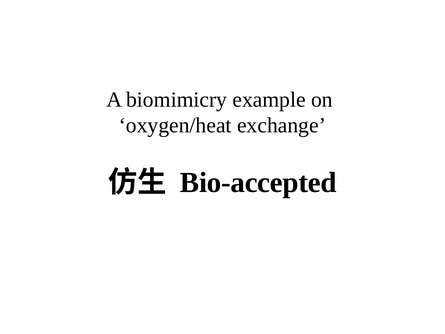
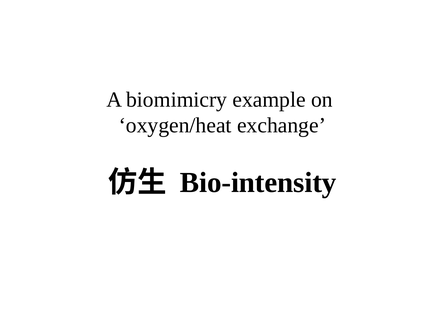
Bio-accepted: Bio-accepted -> Bio-intensity (258, 182)
